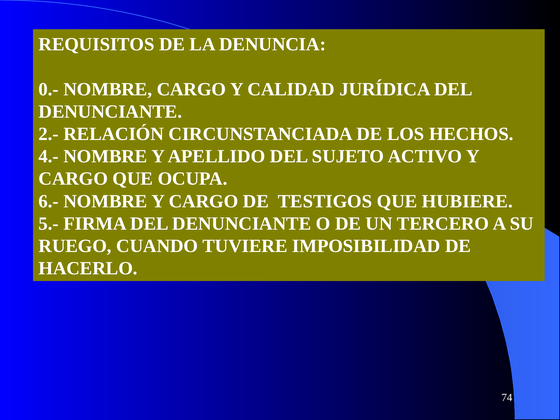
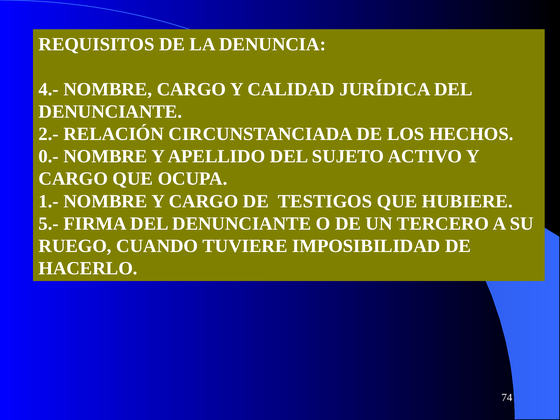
0.-: 0.- -> 4.- (49, 89)
4.-: 4.- -> 0.- (49, 156)
6.-: 6.- -> 1.- (49, 201)
